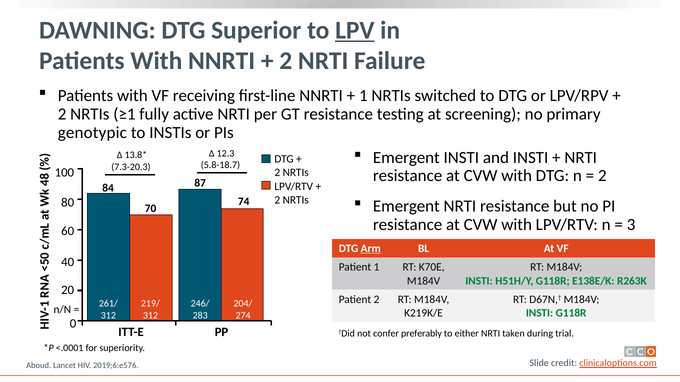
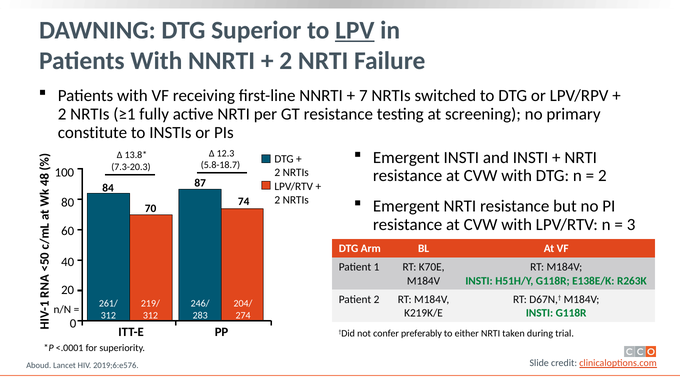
1: 1 -> 7 (363, 96)
genotypic: genotypic -> constitute (92, 133)
Arm underline: present -> none (371, 249)
